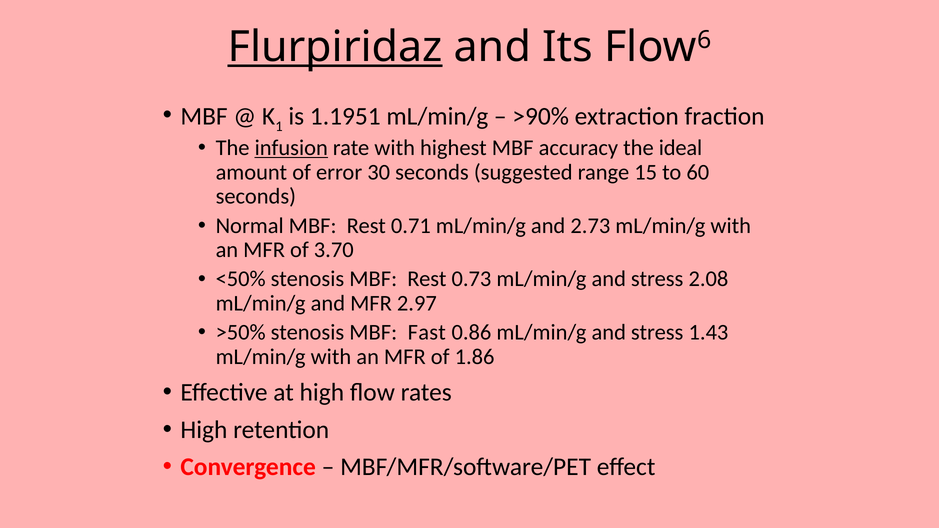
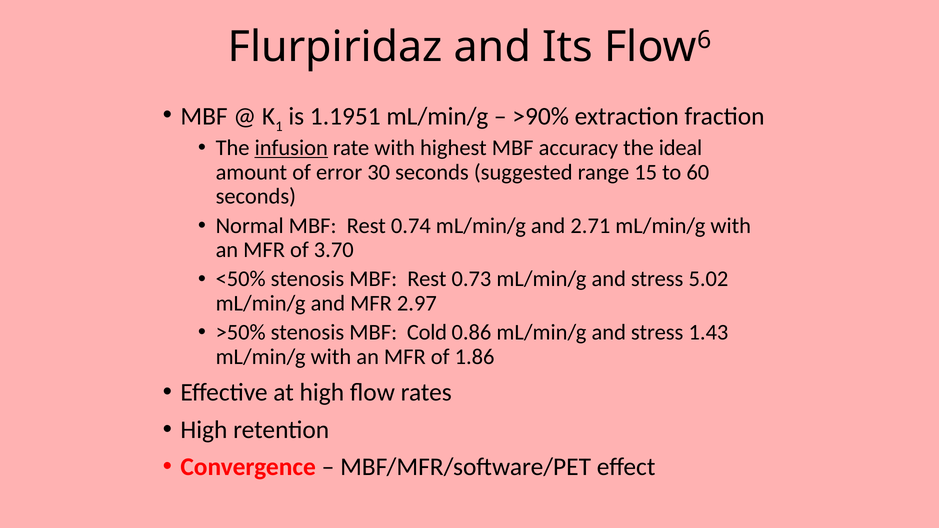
Flurpiridaz underline: present -> none (335, 47)
0.71: 0.71 -> 0.74 (411, 226)
2.73: 2.73 -> 2.71 (590, 226)
2.08: 2.08 -> 5.02 (708, 279)
Fast: Fast -> Cold (427, 333)
